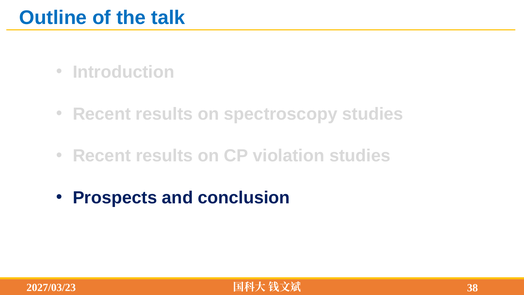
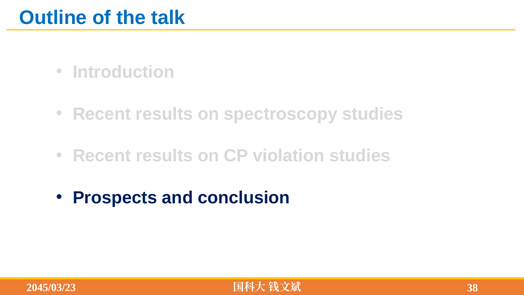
2027/03/23: 2027/03/23 -> 2045/03/23 (51, 287)
